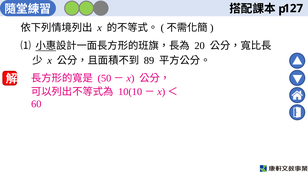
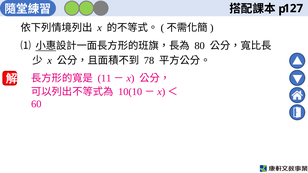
20: 20 -> 80 (200, 46)
89: 89 -> 78 (149, 61)
50: 50 -> 11 (104, 78)
